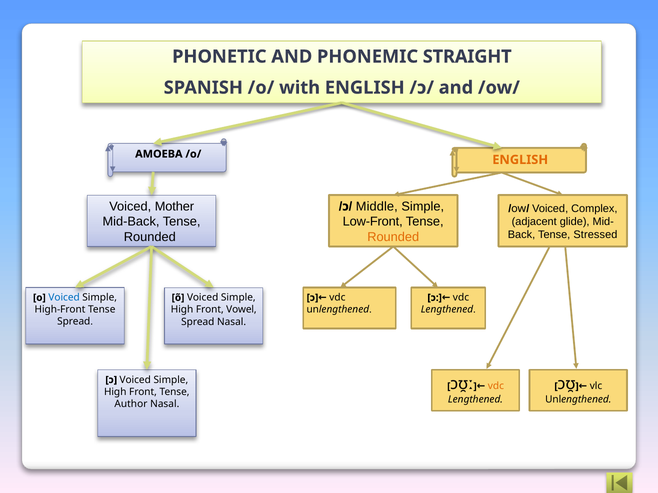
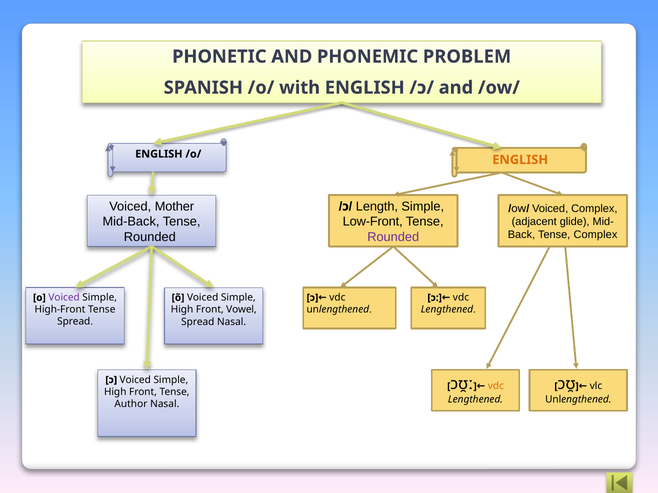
STRAIGHT: STRAIGHT -> PROBLEM (467, 57)
AMOEBA: AMOEBA -> ENGLISH (159, 154)
Middle: Middle -> Length (377, 207)
Tense Stressed: Stressed -> Complex (595, 235)
Rounded colour: orange -> purple (393, 237)
Voiced colour: blue -> purple (64, 298)
